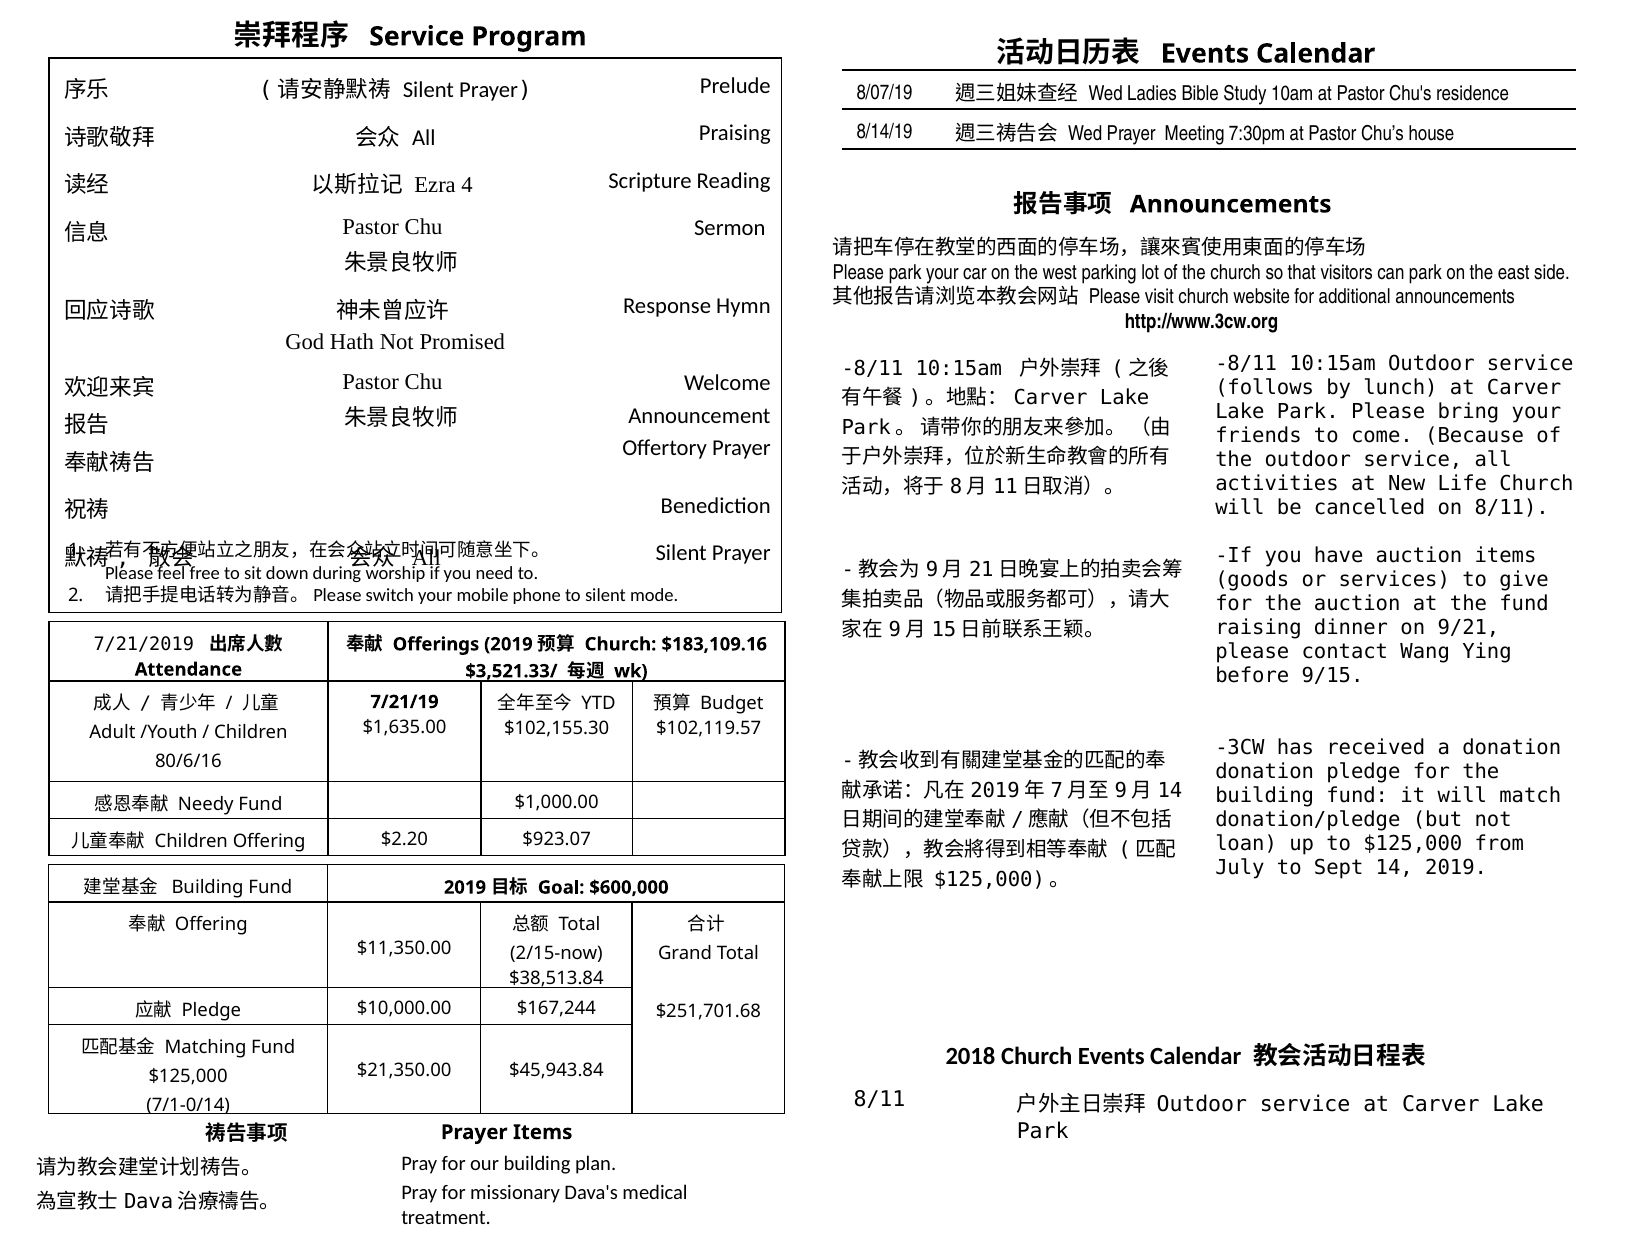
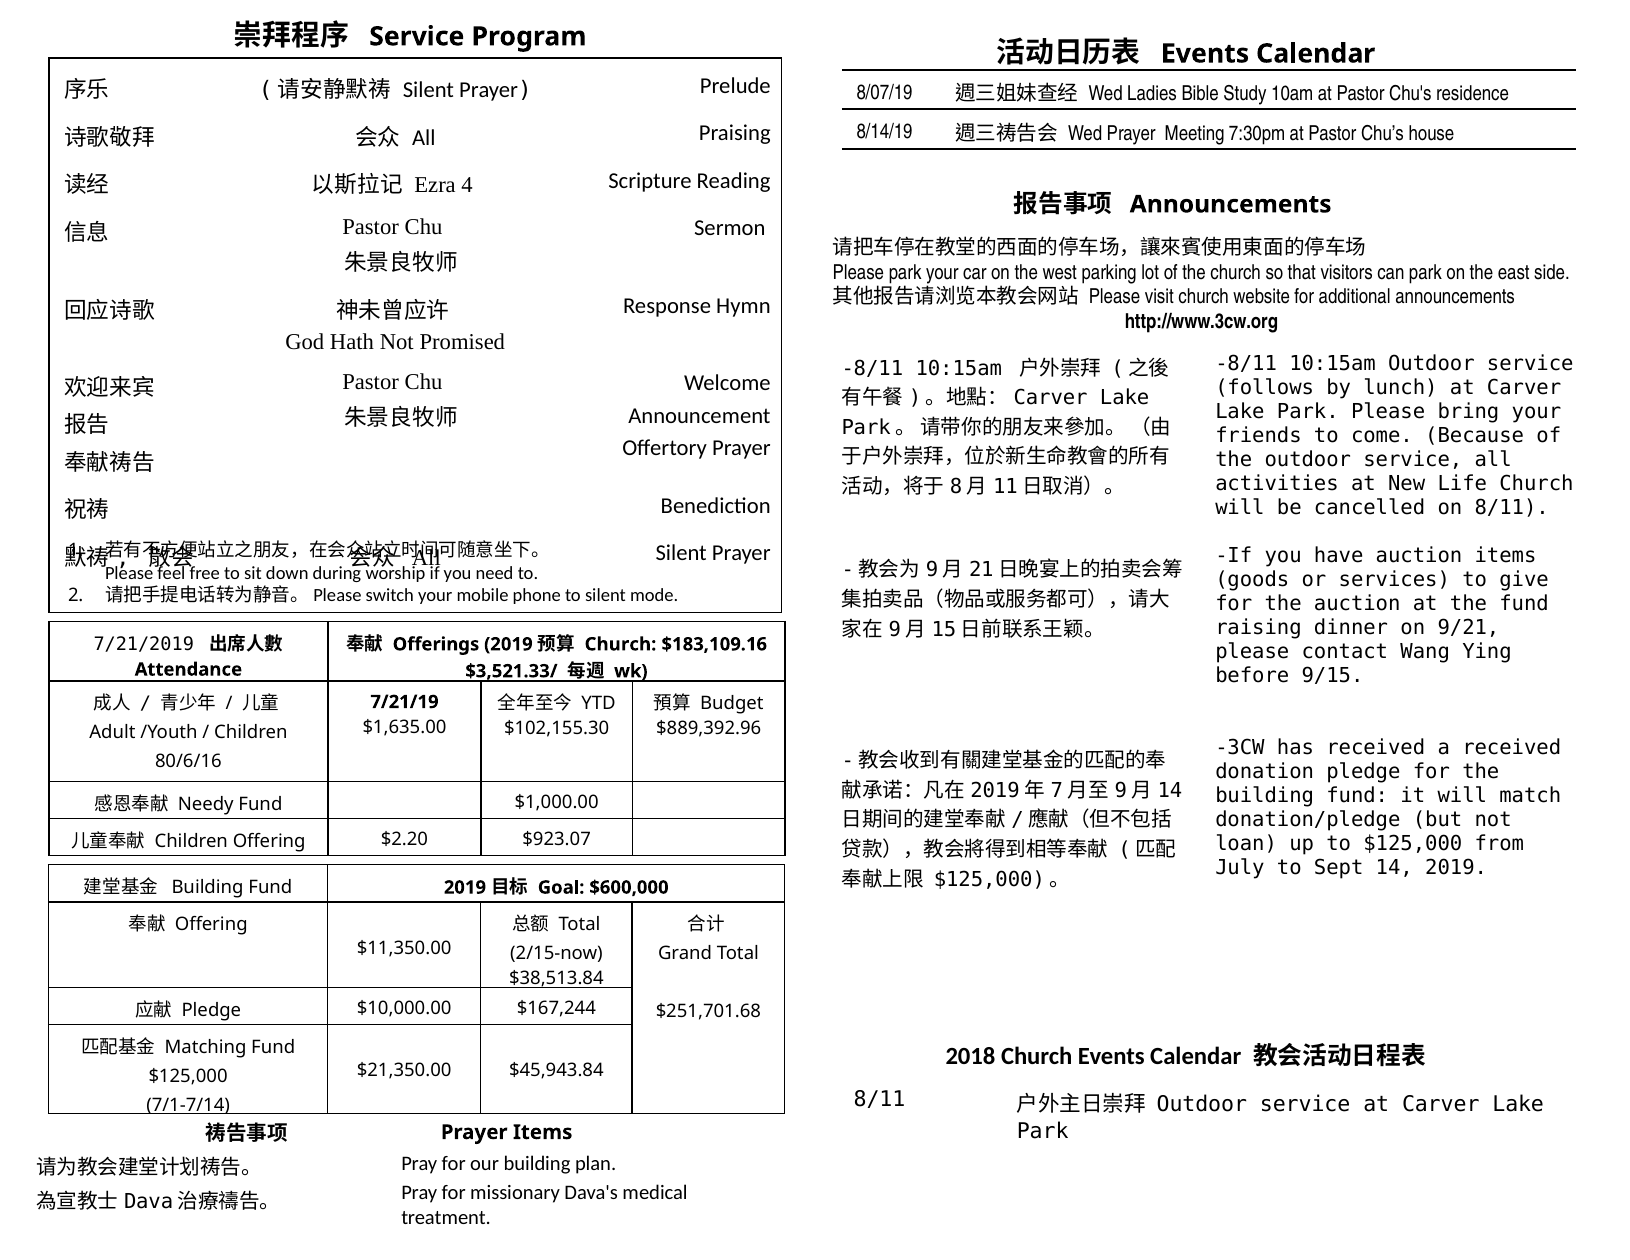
$102,119.57: $102,119.57 -> $889,392.96 (709, 729)
a donation: donation -> received (1512, 747)
7/1-0/14: 7/1-0/14 -> 7/1-7/14 (188, 1105)
